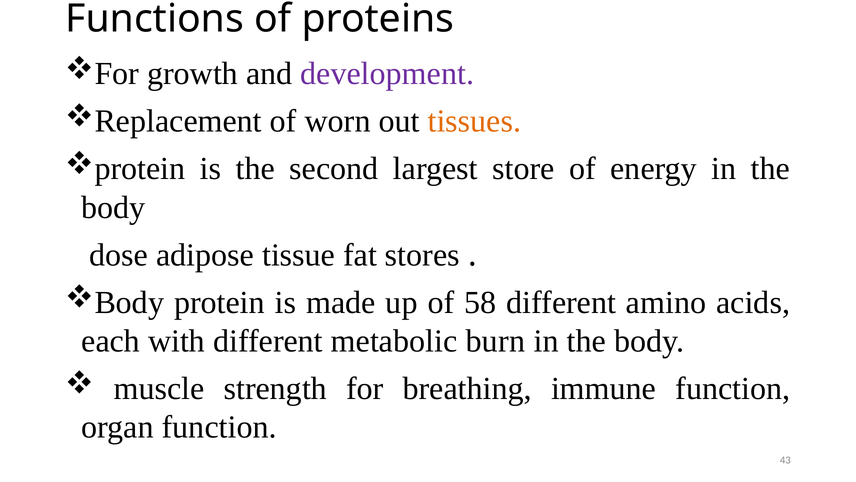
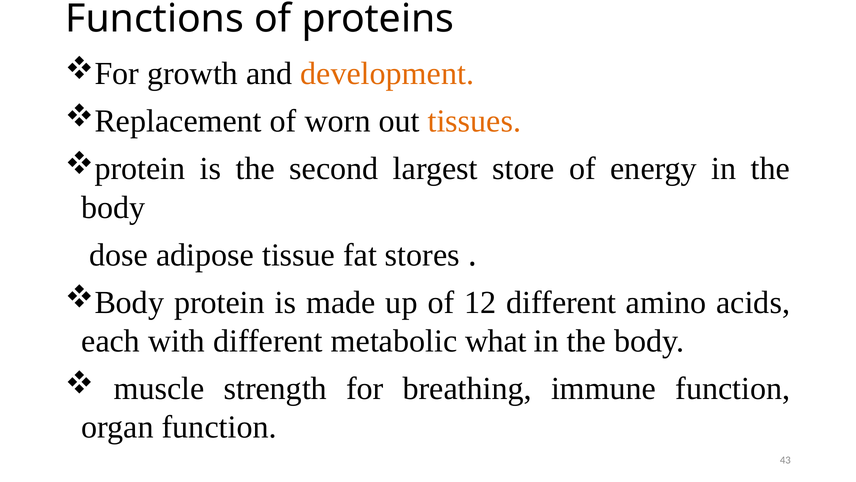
development colour: purple -> orange (387, 74)
58: 58 -> 12 (480, 302)
burn: burn -> what (496, 341)
